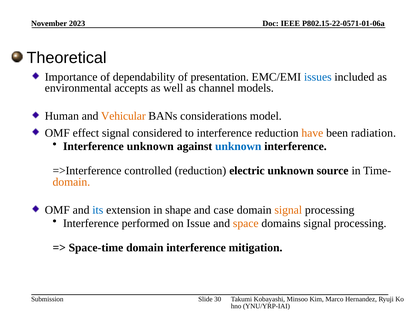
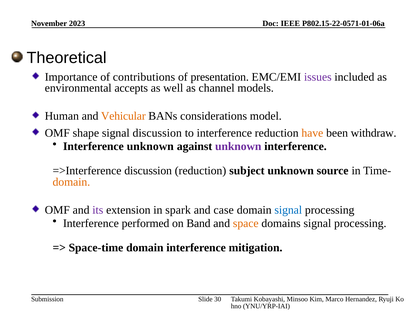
dependability: dependability -> contributions (144, 77)
issues colour: blue -> purple (318, 77)
effect: effect -> shape (86, 133)
signal considered: considered -> discussion (157, 133)
radiation: radiation -> withdraw (374, 133)
unknown colour: blue -> purple (238, 146)
=>Interference controlled: controlled -> discussion (148, 171)
electric: electric -> subject (247, 171)
its colour: blue -> purple (98, 210)
shape: shape -> spark (178, 210)
signal colour: orange -> blue (288, 210)
Issue: Issue -> Band (198, 223)
